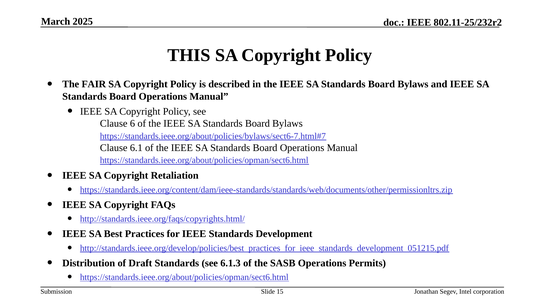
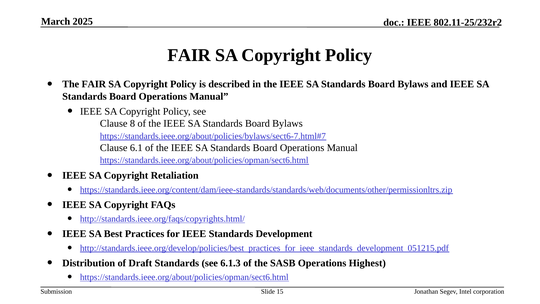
THIS: THIS -> FAIR (189, 55)
6: 6 -> 8 (132, 123)
Permits: Permits -> Highest (367, 263)
